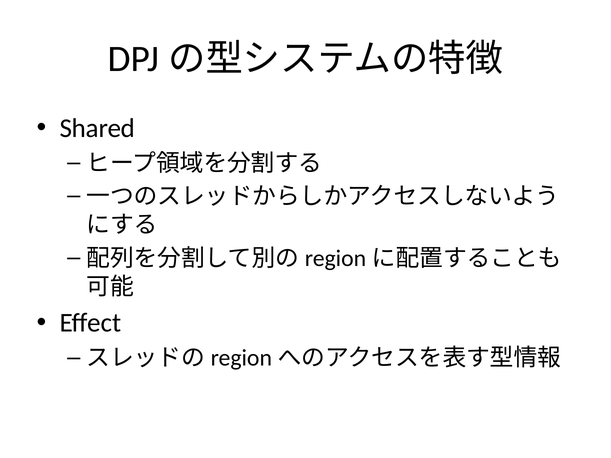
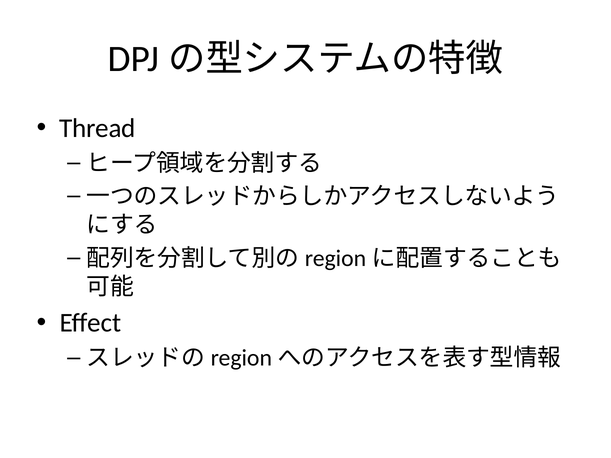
Shared: Shared -> Thread (97, 128)
